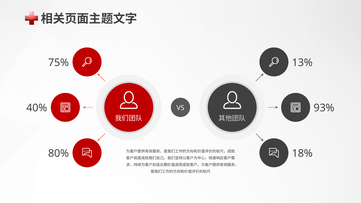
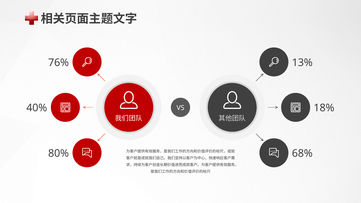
75%: 75% -> 76% (59, 63)
93%: 93% -> 18% (324, 108)
18%: 18% -> 68% (302, 153)
